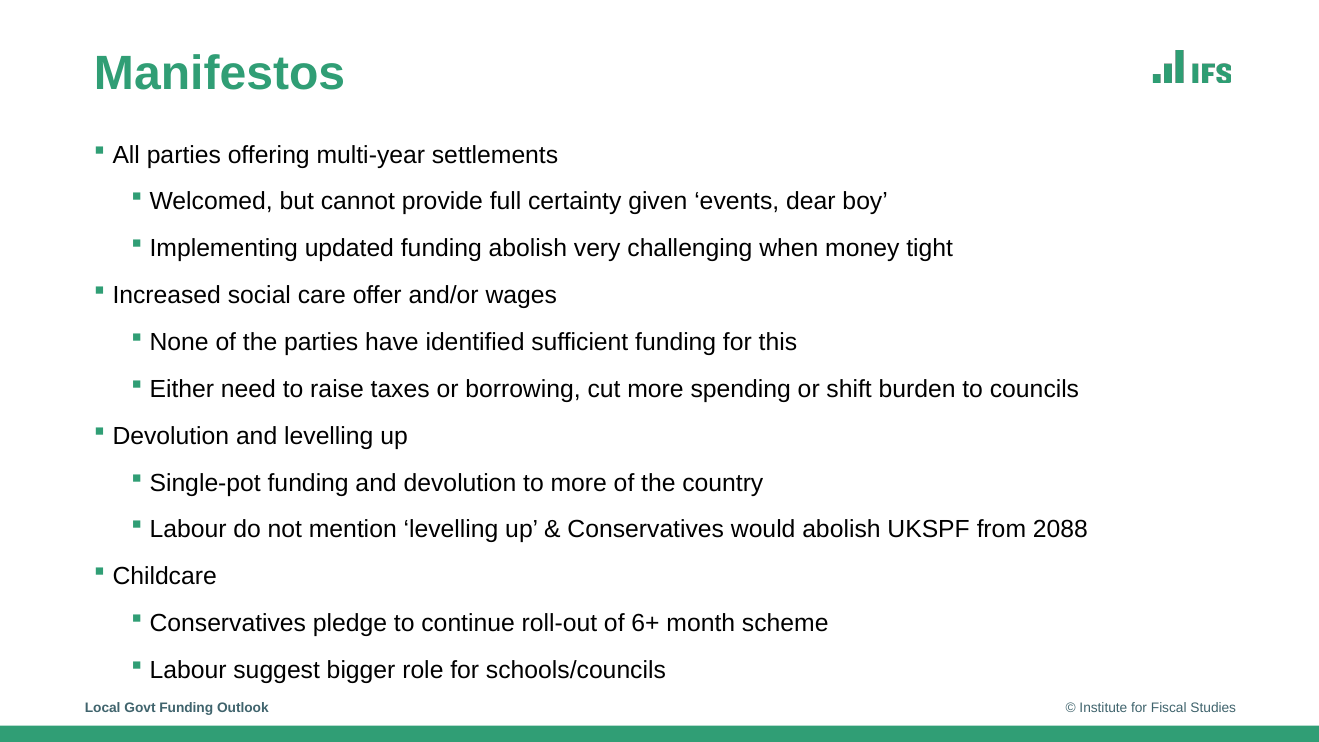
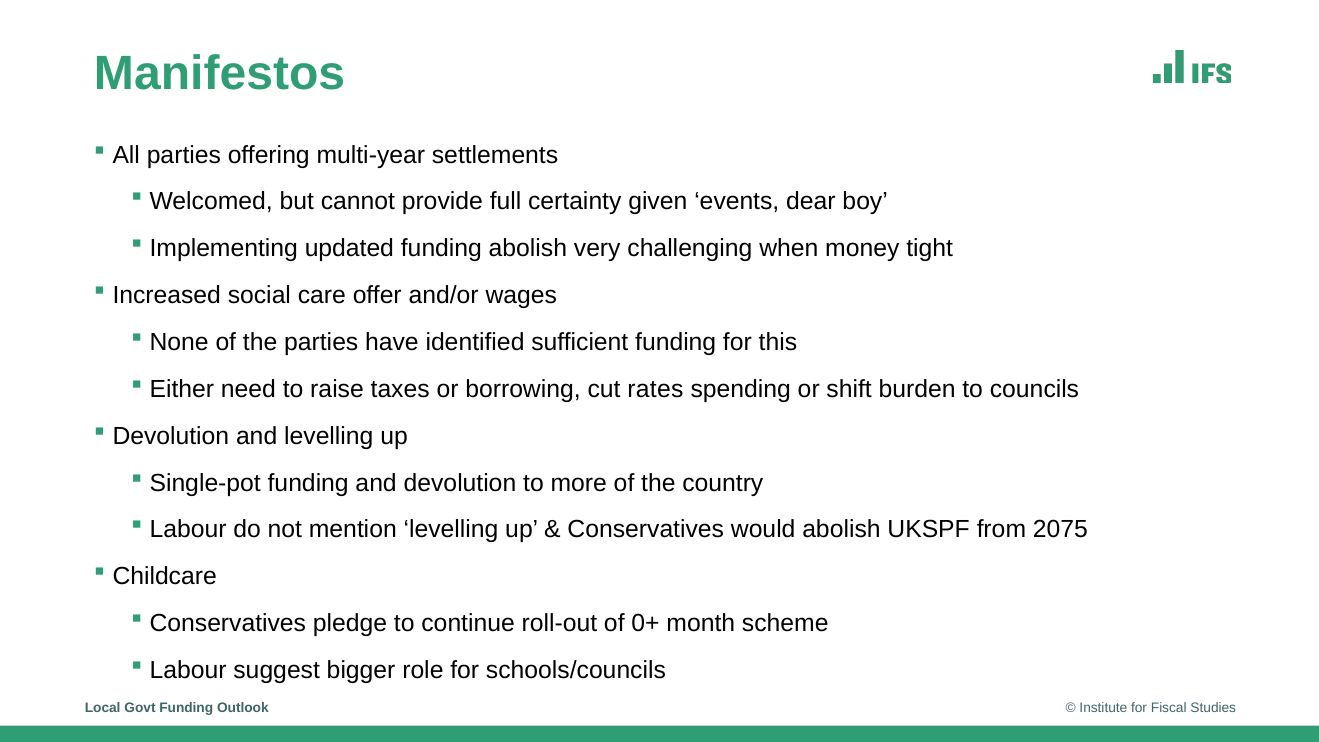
cut more: more -> rates (655, 389)
2088: 2088 -> 2075 (1060, 530)
6+: 6+ -> 0+ (646, 623)
